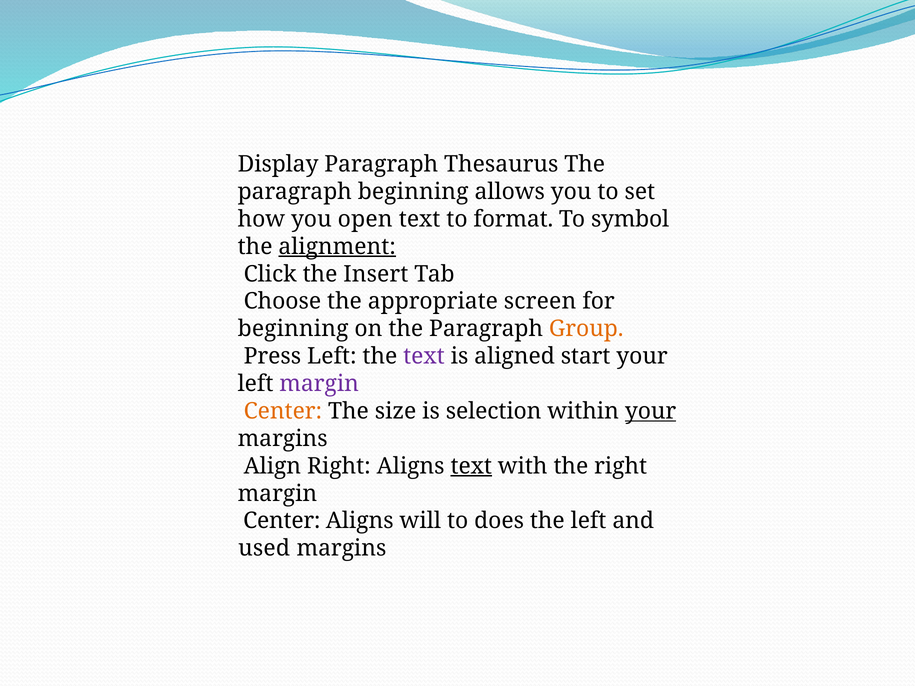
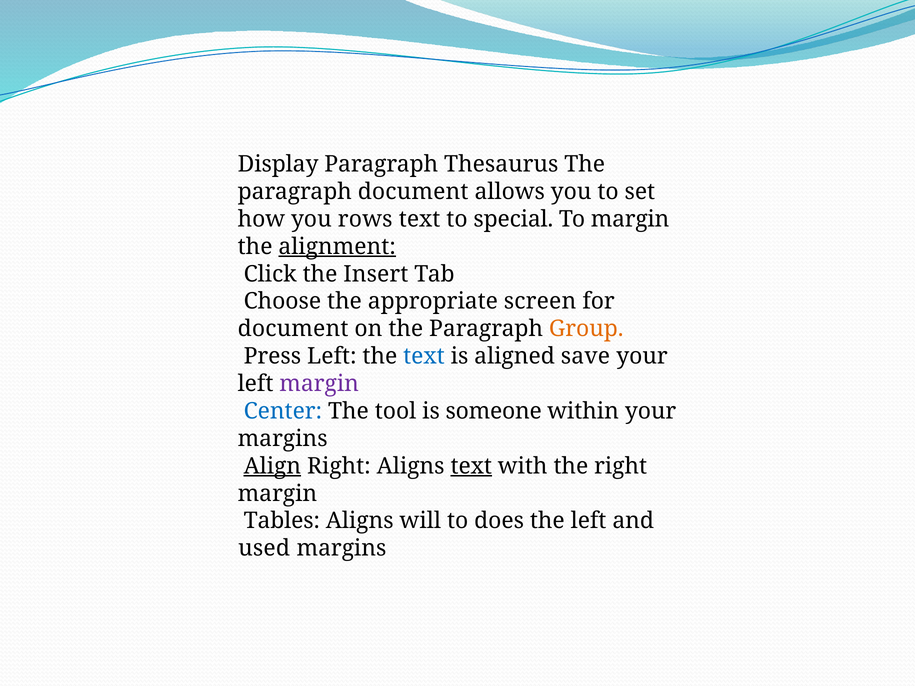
paragraph beginning: beginning -> document (413, 192)
open: open -> rows (365, 219)
format: format -> special (513, 219)
To symbol: symbol -> margin (630, 219)
beginning: beginning -> document (293, 329)
text colour: purple -> blue (424, 356)
start: start -> save (585, 356)
Center colour: orange -> blue (283, 411)
size: size -> tool (396, 411)
selection: selection -> someone (494, 411)
your underline: present -> none (651, 411)
Align underline: none -> present (272, 466)
Center: Center -> Tables (282, 521)
